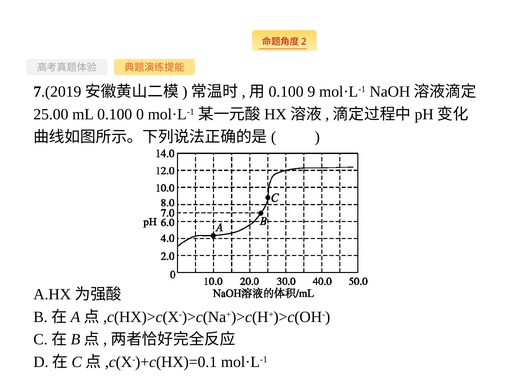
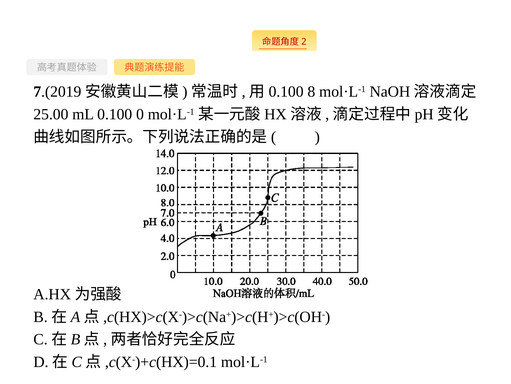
9: 9 -> 8 (311, 92)
